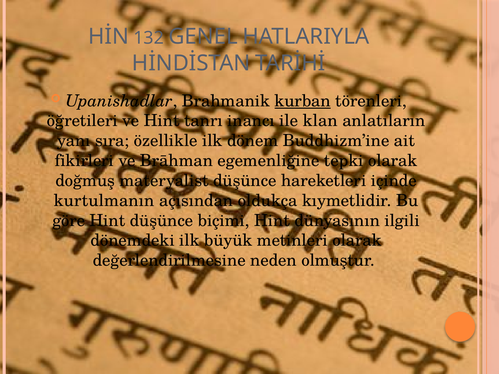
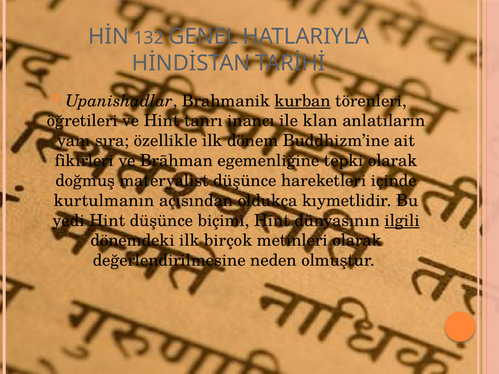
göre: göre -> yedi (69, 221)
ilgili underline: none -> present (402, 221)
büyük: büyük -> birçok (228, 241)
